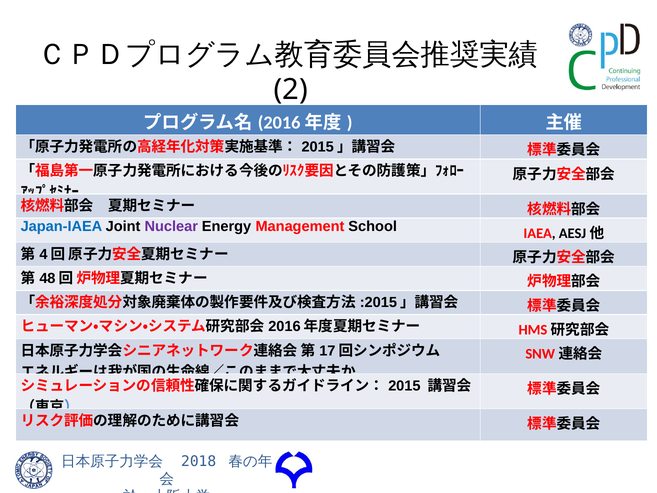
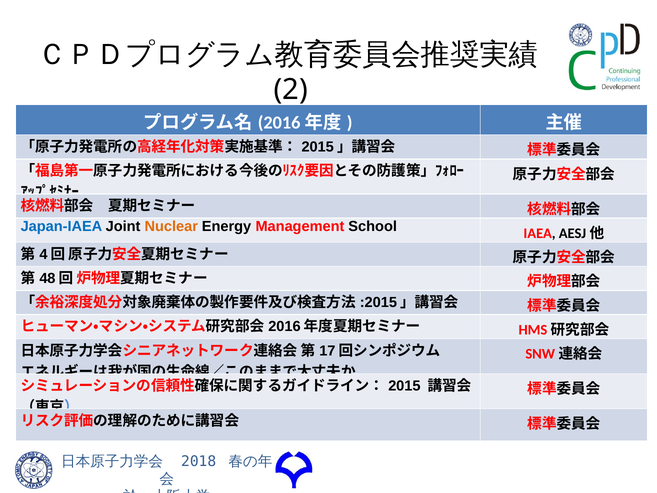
Nuclear colour: purple -> orange (171, 226)
